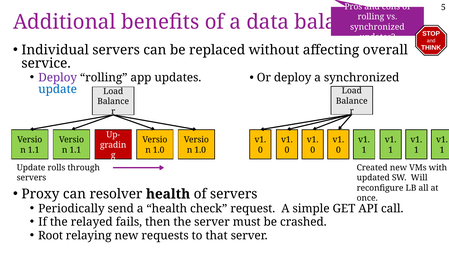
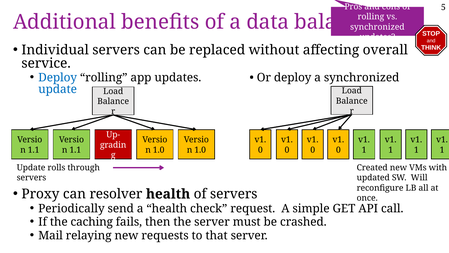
Deploy colour: purple -> blue (58, 78)
relayed: relayed -> caching (92, 222)
Root: Root -> Mail (51, 235)
